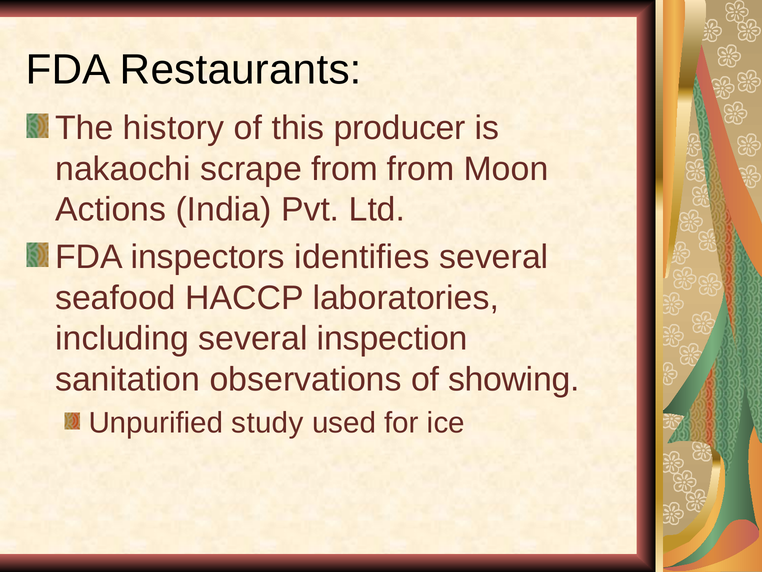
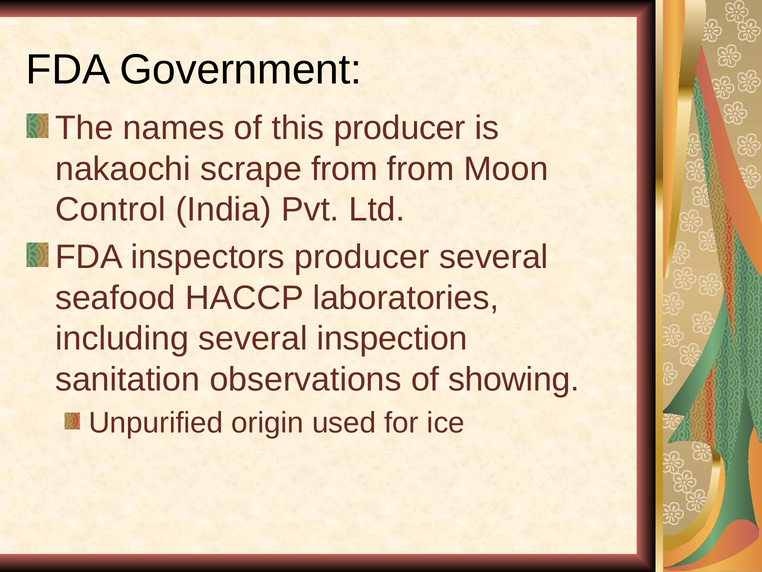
Restaurants: Restaurants -> Government (241, 69)
history: history -> names (174, 128)
Actions: Actions -> Control (111, 210)
inspectors identifies: identifies -> producer (362, 257)
study: study -> origin (268, 423)
